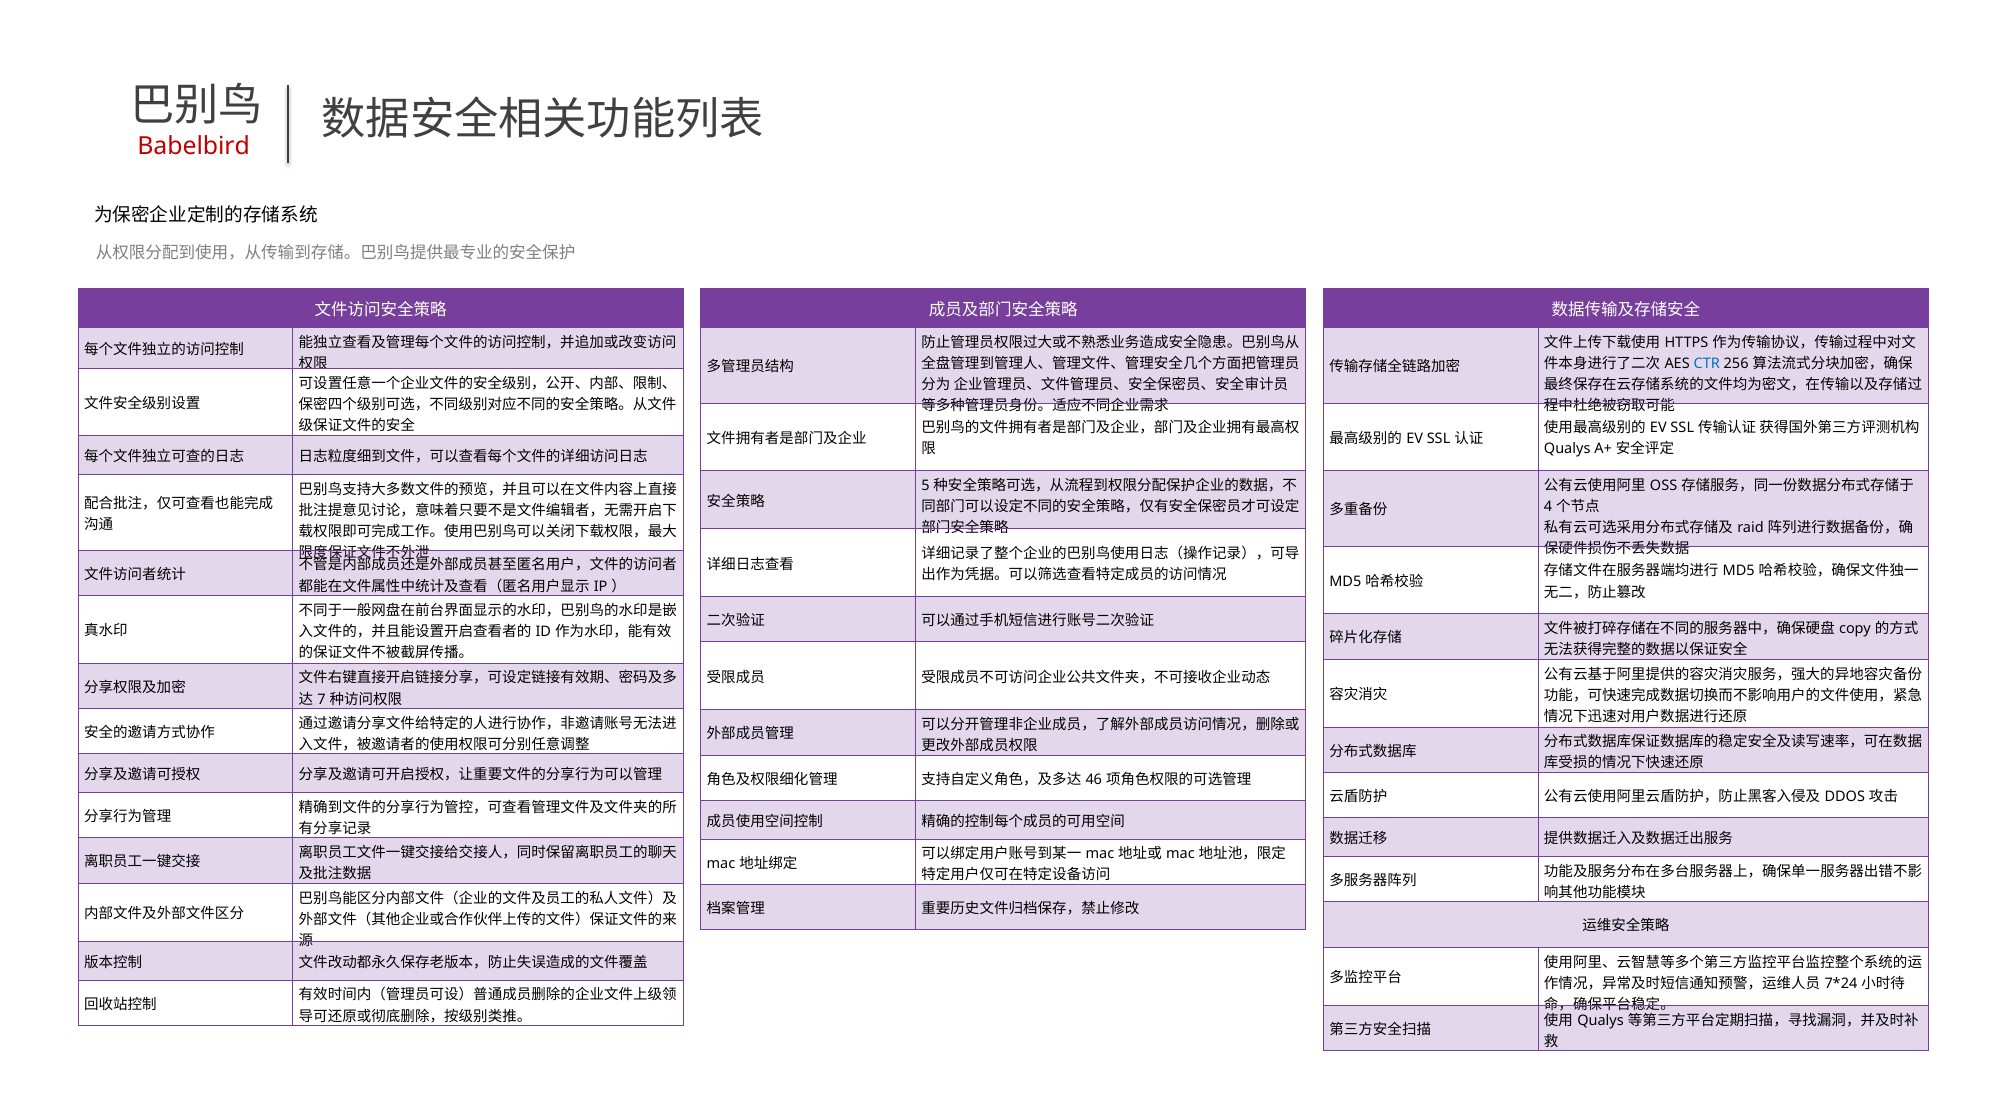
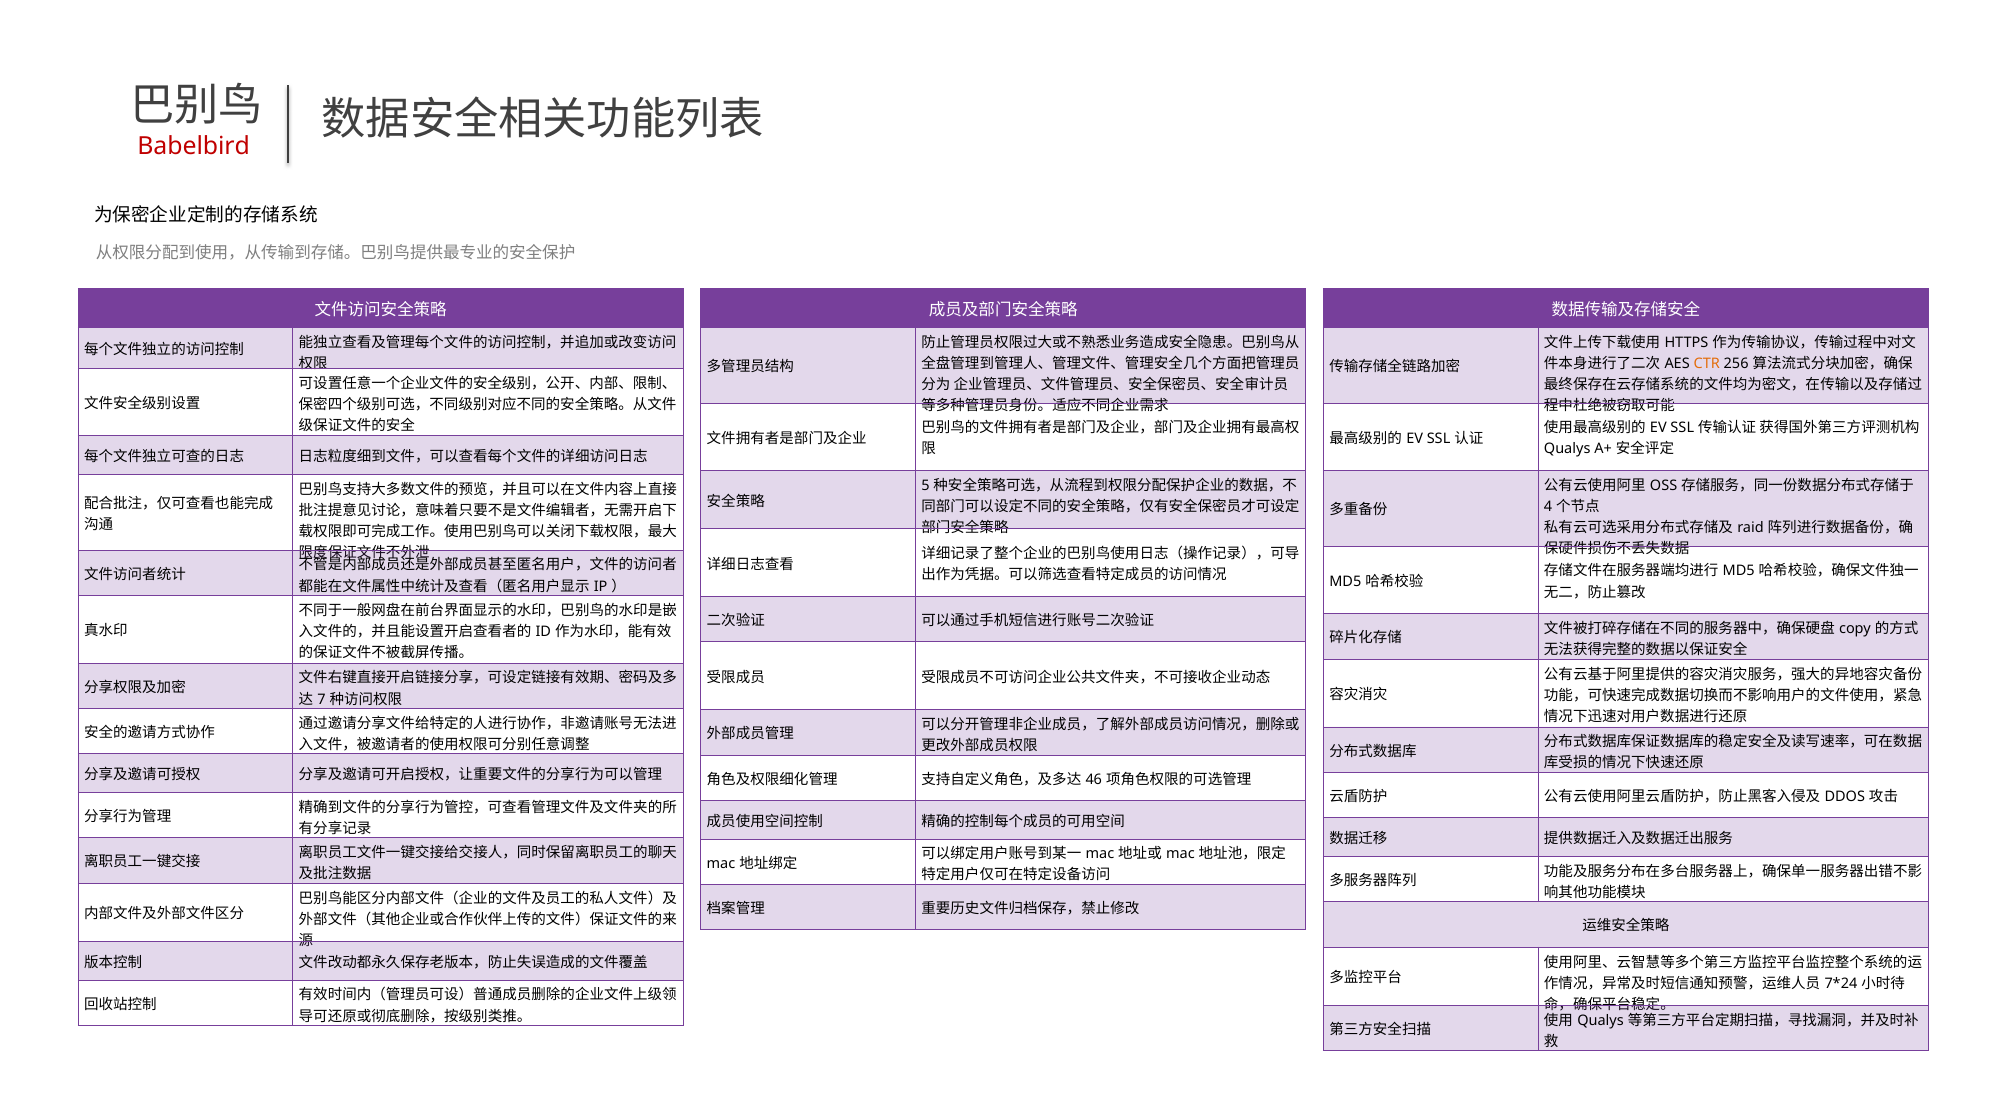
CTR colour: blue -> orange (1707, 364)
